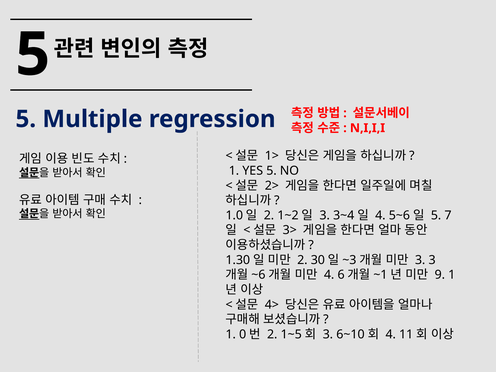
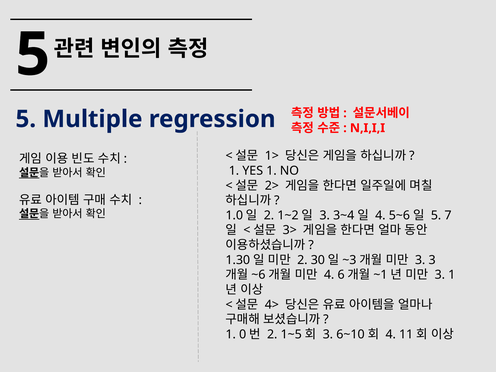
YES 5: 5 -> 1 (271, 171)
9: 9 -> 3 (440, 275)
